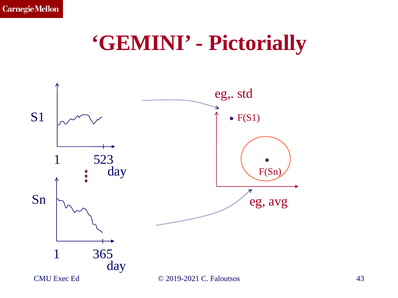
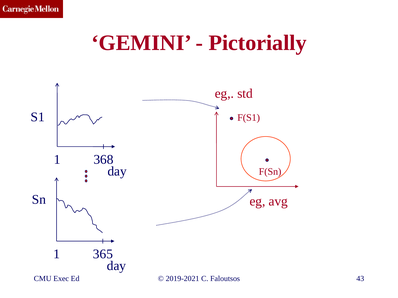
523: 523 -> 368 (103, 160)
